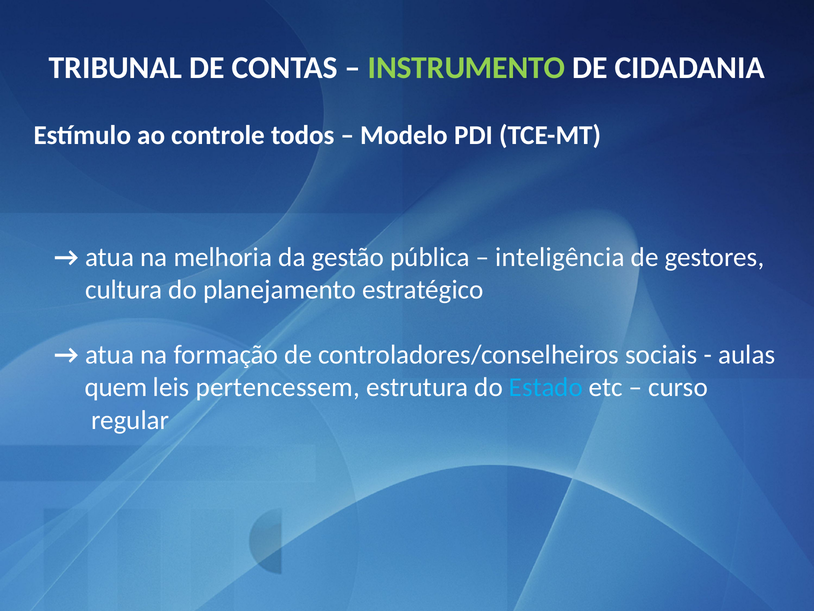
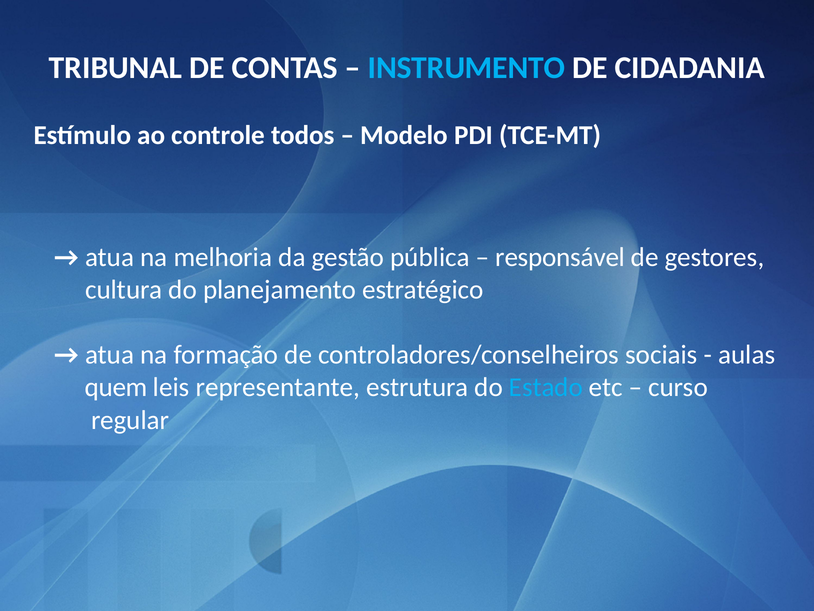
INSTRUMENTO colour: light green -> light blue (467, 68)
inteligência: inteligência -> responsável (560, 257)
pertencessem: pertencessem -> representante (278, 387)
